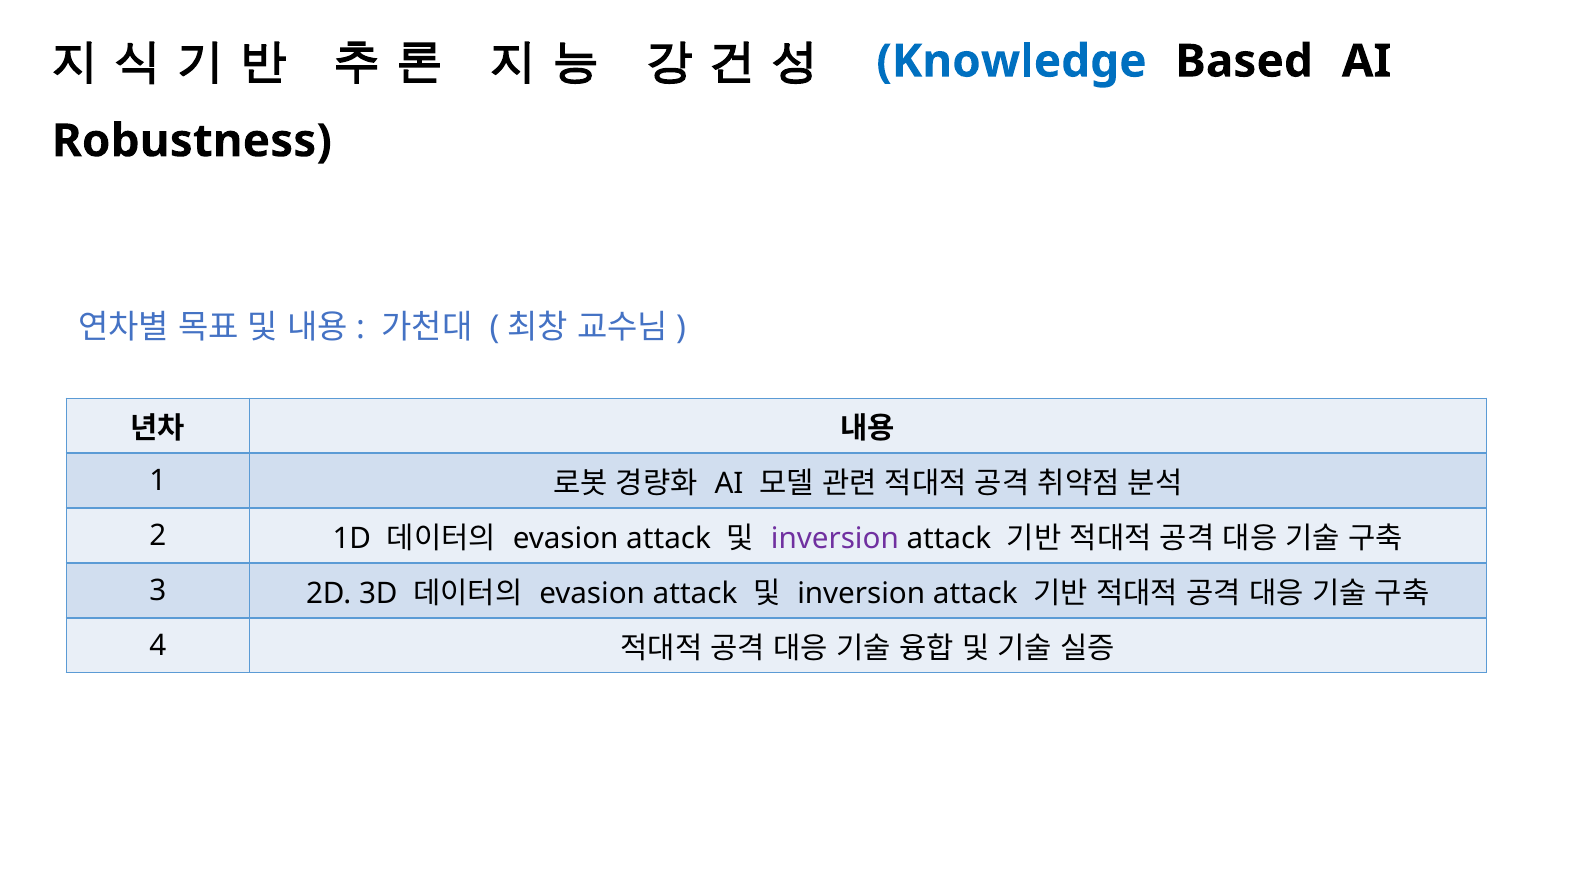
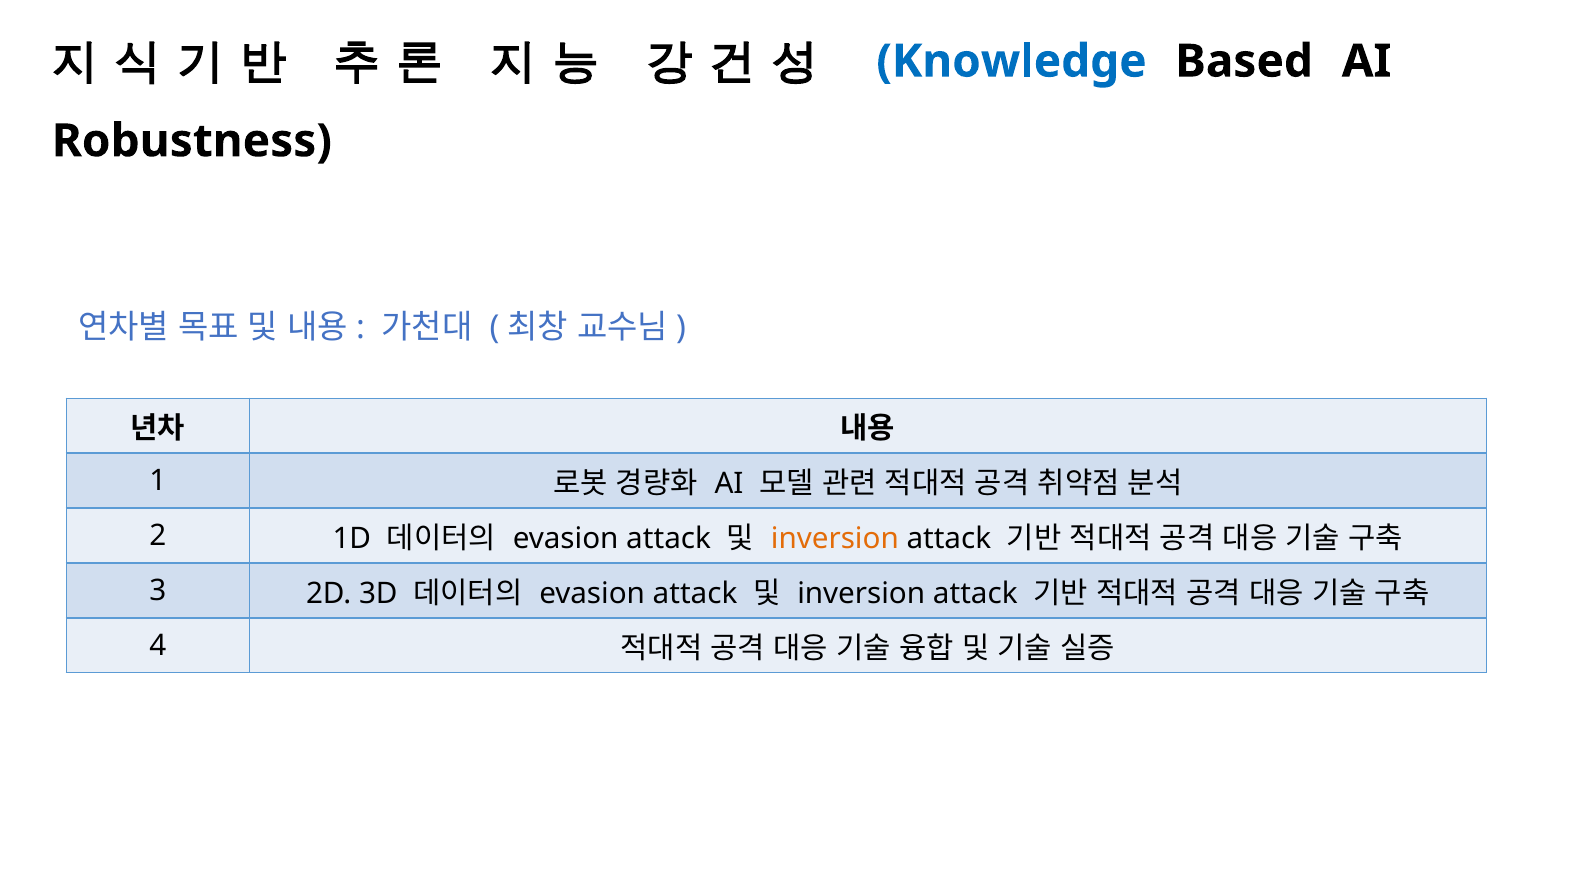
inversion colour: purple -> orange (835, 539)
